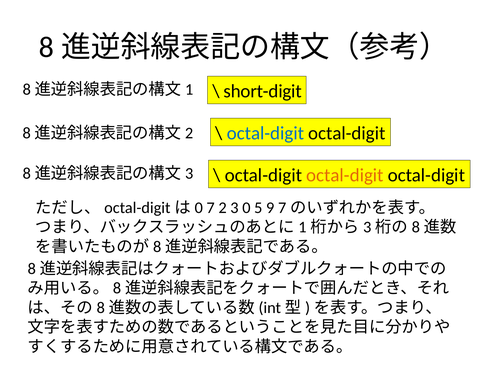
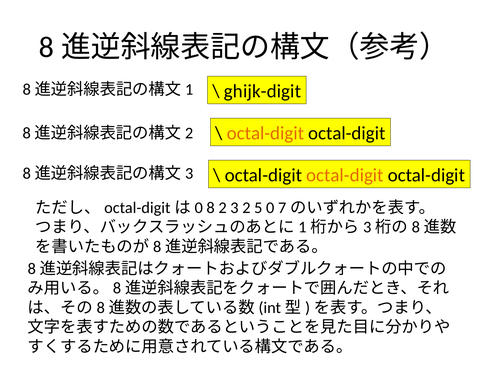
short-digit: short-digit -> ghijk-digit (263, 91)
octal-digit colour: blue -> orange (265, 133)
7: 7 -> 8 (211, 208)
3 0: 0 -> 2 (246, 208)
9: 9 -> 0 (270, 208)
